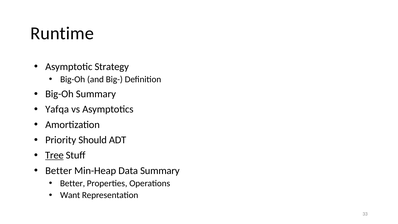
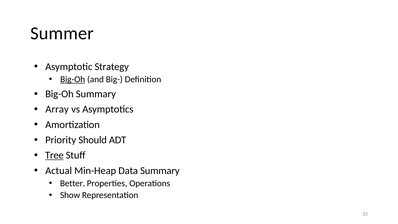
Runtime: Runtime -> Summer (62, 33)
Big-Oh underline: none -> present (73, 79)
Yafqa: Yafqa -> Array (57, 109)
Better: Better -> Actual (59, 171)
Want: Want -> Show (70, 195)
